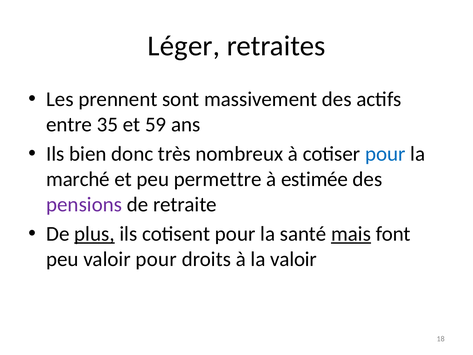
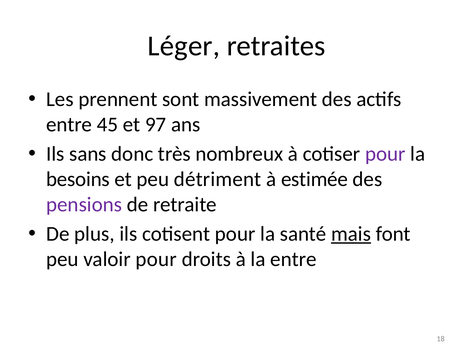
35: 35 -> 45 (107, 124)
59: 59 -> 97 (156, 124)
bien: bien -> sans (88, 154)
pour colour: blue -> purple (385, 154)
marché: marché -> besoins (78, 179)
permettre: permettre -> détriment (218, 179)
plus underline: present -> none (94, 234)
la valoir: valoir -> entre (293, 259)
